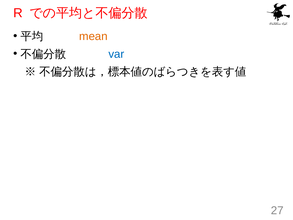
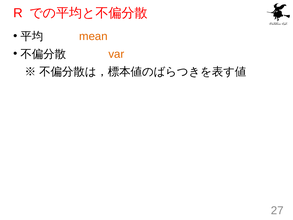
var colour: blue -> orange (116, 54)
